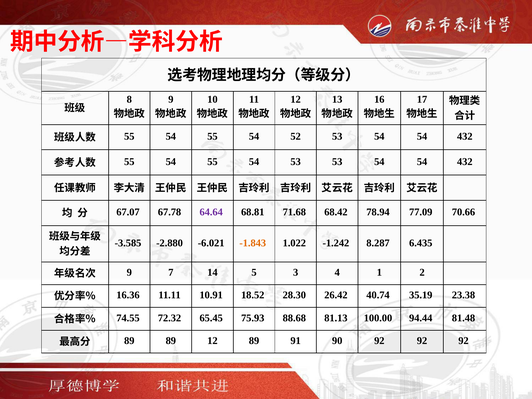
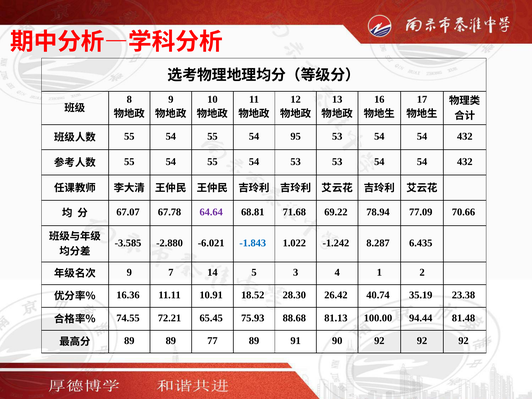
52: 52 -> 95 (296, 136)
68.42: 68.42 -> 69.22 (336, 212)
-1.843 colour: orange -> blue (253, 243)
72.32: 72.32 -> 72.21 (170, 318)
89 12: 12 -> 77 (212, 341)
